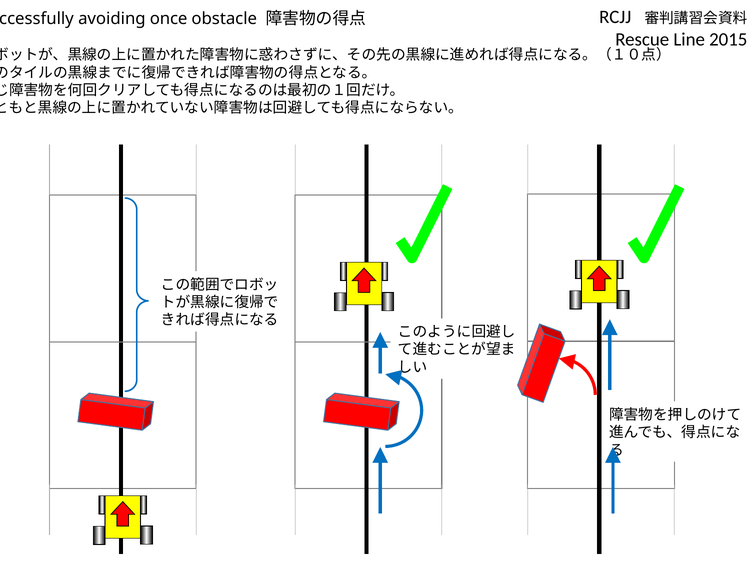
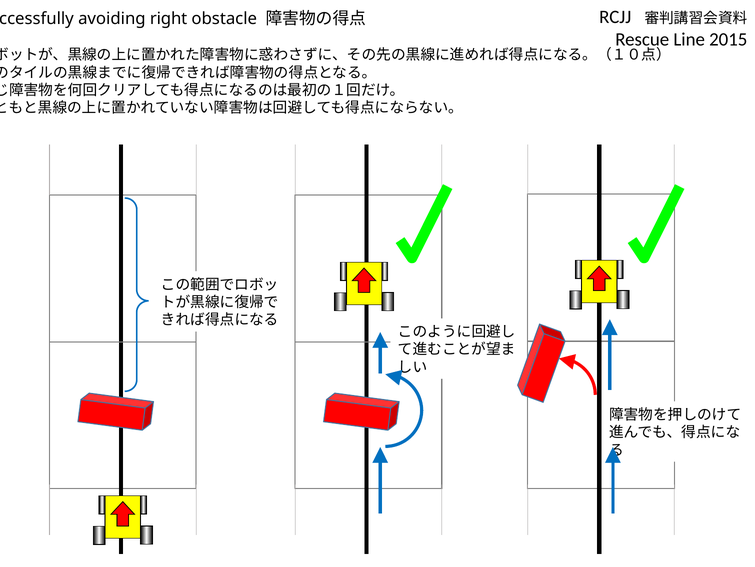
once: once -> right (169, 19)
